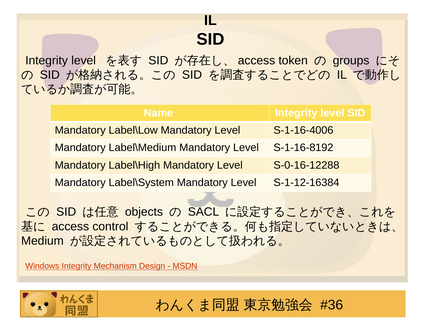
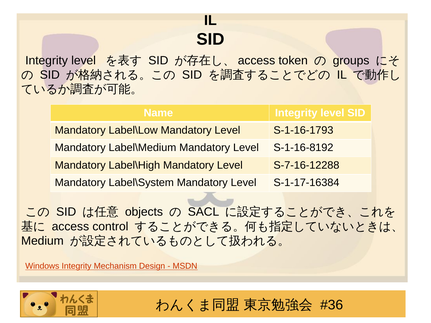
S-1-16-4006: S-1-16-4006 -> S-1-16-1793 (303, 130)
S-0-16-12288: S-0-16-12288 -> S-7-16-12288 (306, 165)
S-1-12-16384: S-1-12-16384 -> S-1-17-16384 (306, 183)
